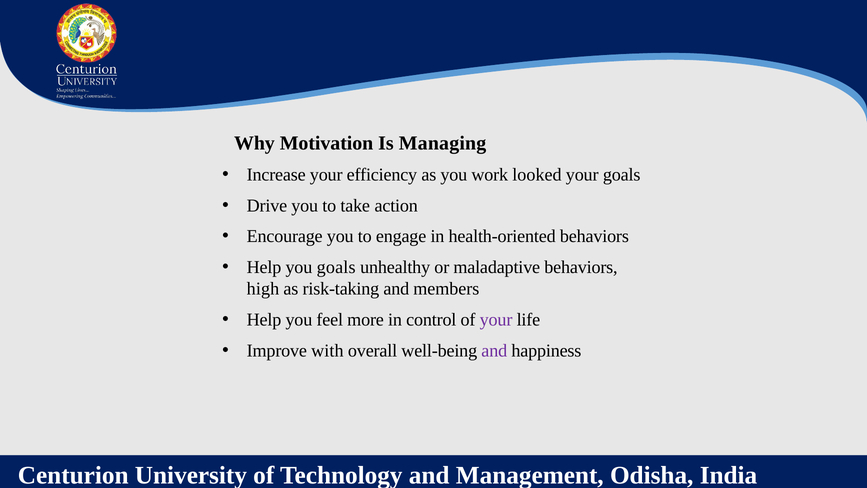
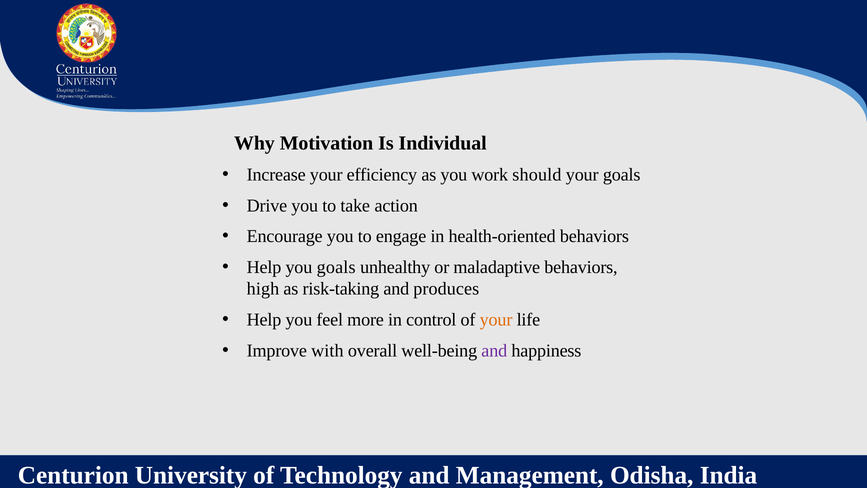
Managing: Managing -> Individual (443, 143)
looked: looked -> should (537, 175)
members: members -> produces (446, 289)
your colour: purple -> orange (496, 320)
